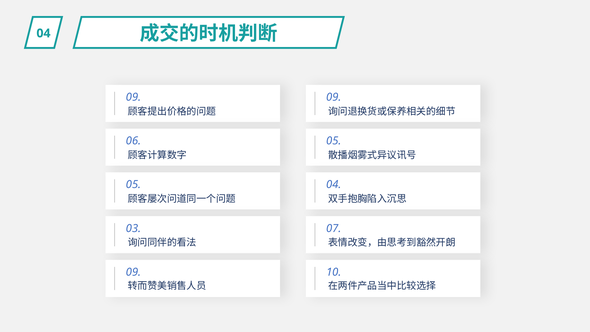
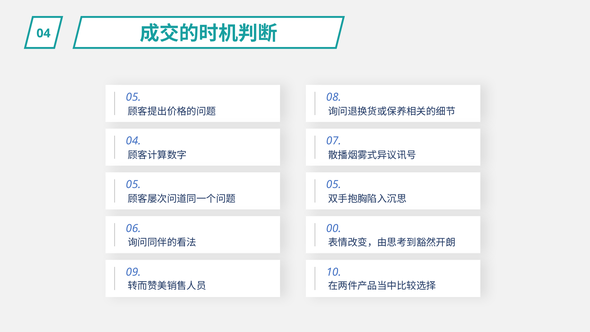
9: 9 -> 5 (136, 97)
9: 9 -> 8 (337, 97)
6: 6 -> 4 (136, 141)
5: 5 -> 7 (337, 141)
4: 4 -> 5 (337, 185)
3: 3 -> 6 (136, 228)
0 7: 7 -> 0 (337, 228)
